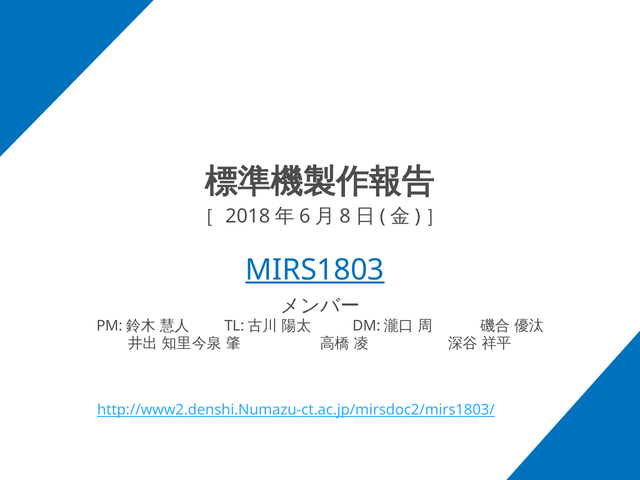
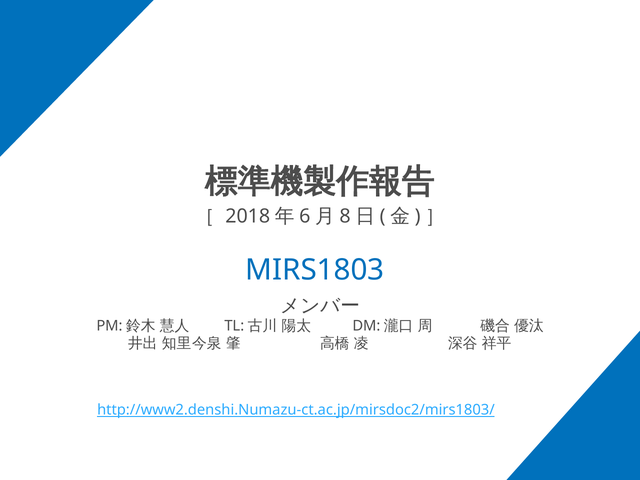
MIRS1803 underline: present -> none (315, 270)
